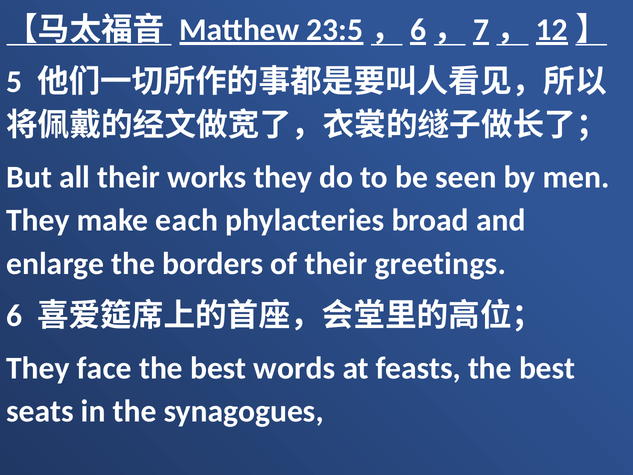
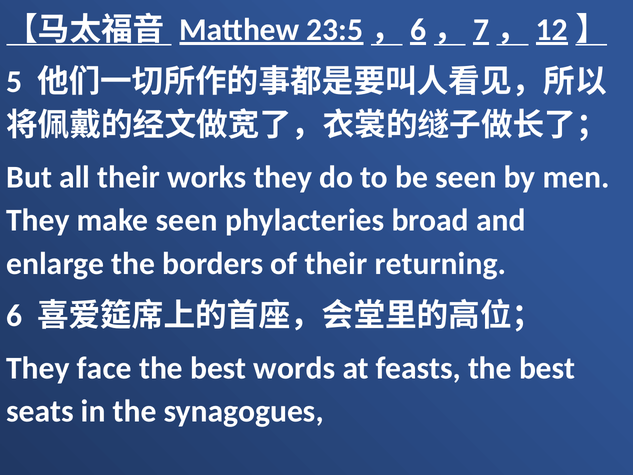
make each: each -> seen (187, 220)
greetings: greetings -> returning (440, 264)
